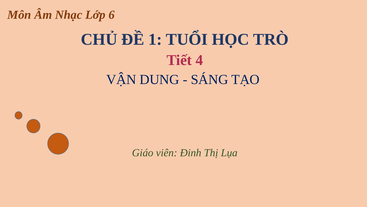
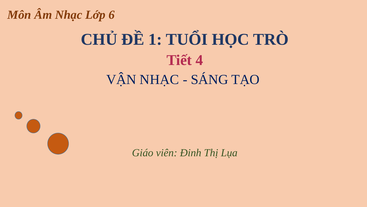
VẬN DUNG: DUNG -> NHẠC (159, 79)
